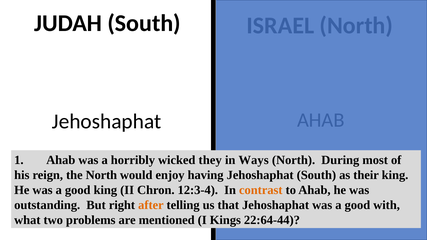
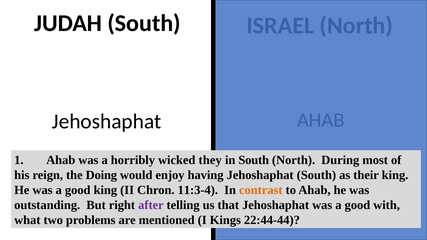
in Ways: Ways -> South (254, 160)
the North: North -> Doing (101, 175)
12:3-4: 12:3-4 -> 11:3-4 (198, 190)
after colour: orange -> purple (151, 205)
22:64-44: 22:64-44 -> 22:44-44 (272, 220)
